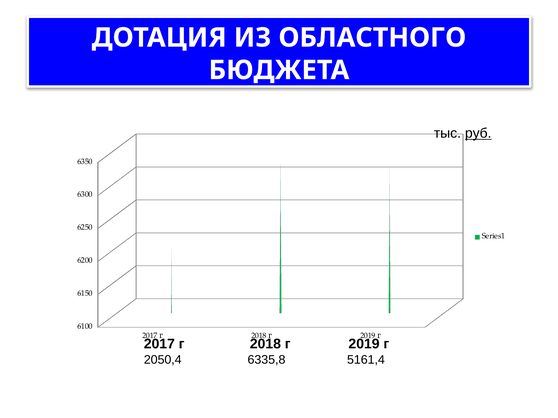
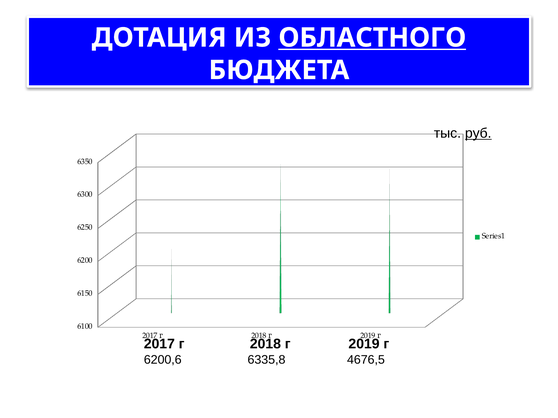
ОБЛАСТНОГО underline: none -> present (372, 38)
2050,4: 2050,4 -> 6200,6 (163, 360)
5161,4: 5161,4 -> 4676,5 (366, 360)
